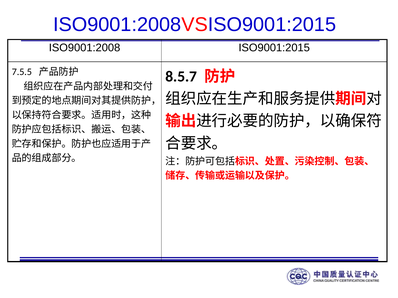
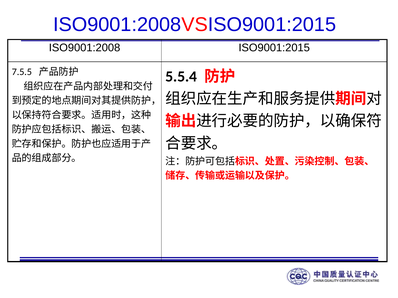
8.5.7: 8.5.7 -> 5.5.4 (181, 77)
